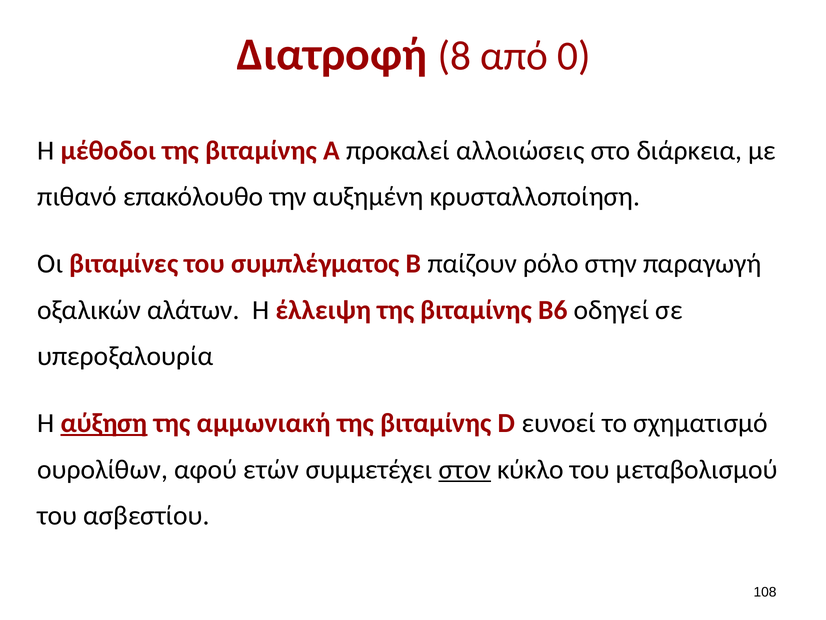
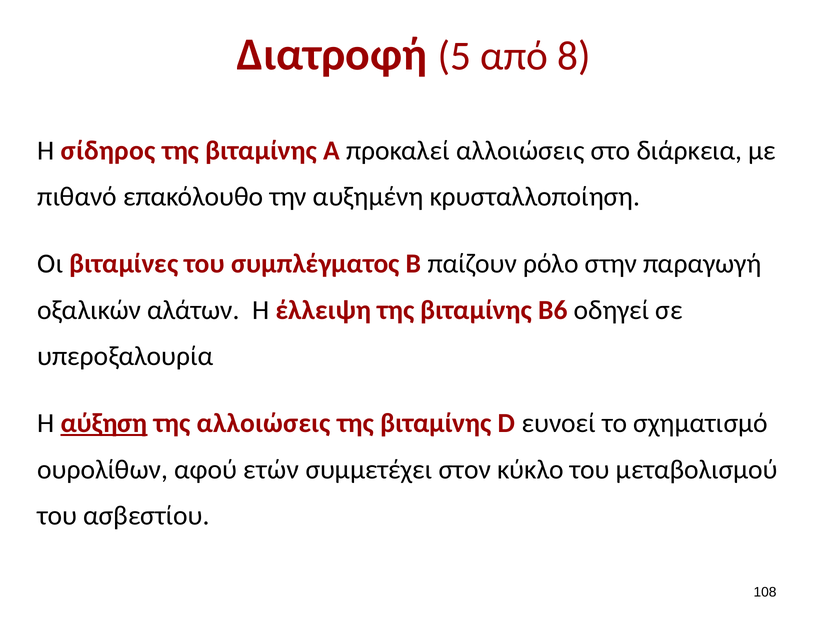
8: 8 -> 5 (454, 56)
0: 0 -> 8 (574, 56)
μέθοδοι: μέθοδοι -> σίδηρος (108, 150)
της αμμωνιακή: αμμωνιακή -> αλλοιώσεις (264, 423)
στον underline: present -> none (465, 469)
